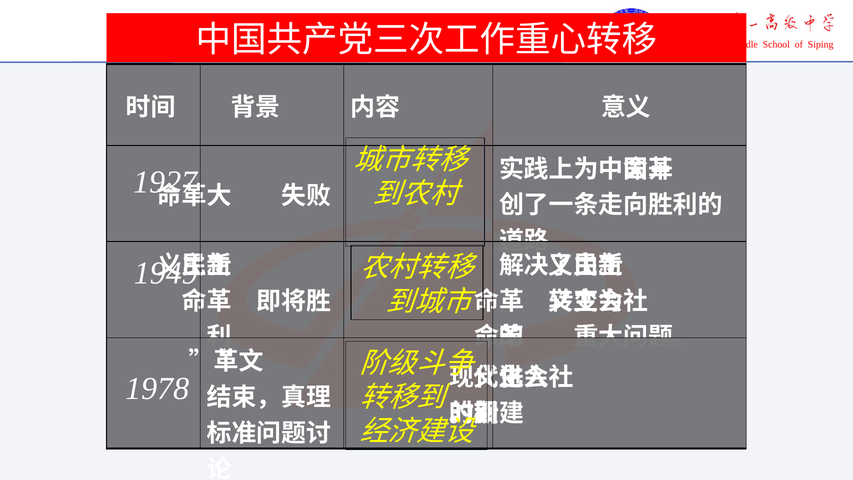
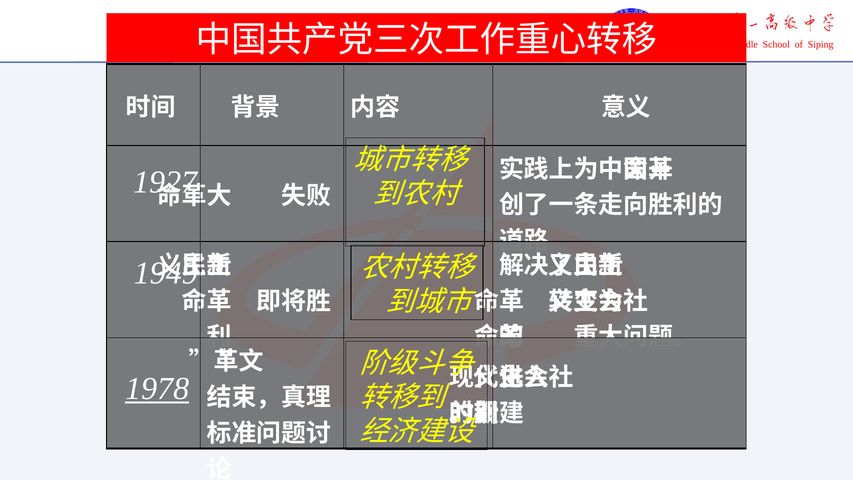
1978 underline: none -> present (157, 389)
